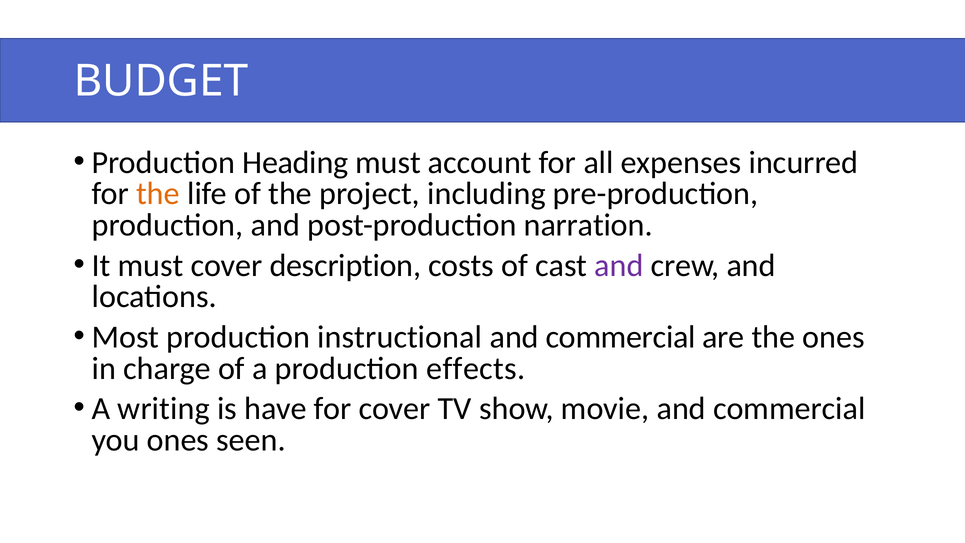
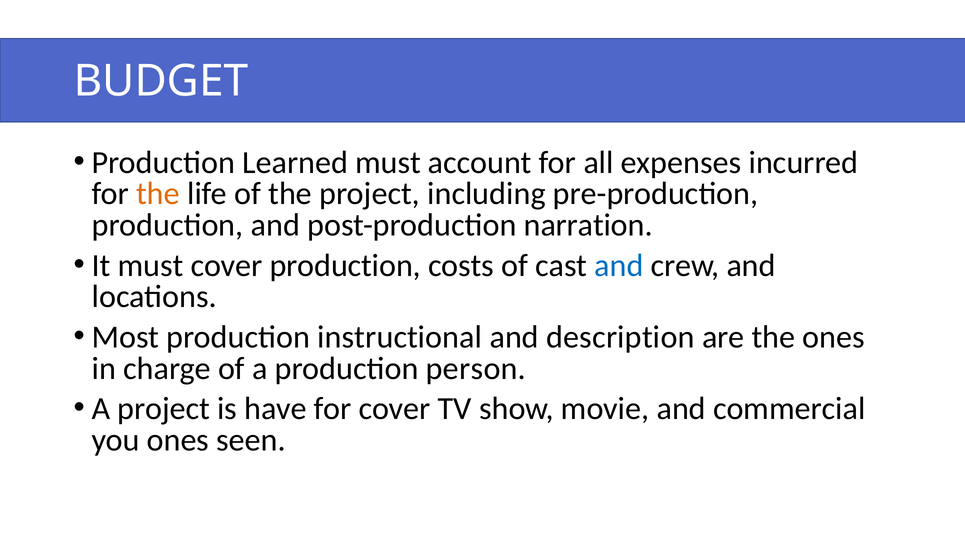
Heading: Heading -> Learned (295, 163)
cover description: description -> production (345, 265)
and colour: purple -> blue (619, 265)
commercial: commercial -> description (620, 337)
effects: effects -> person (476, 368)
A writing: writing -> project (164, 409)
